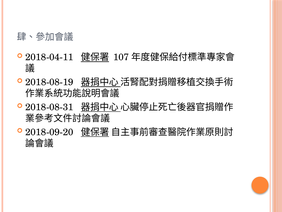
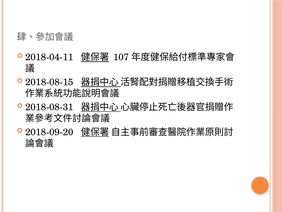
2018-08-19: 2018-08-19 -> 2018-08-15 (49, 82)
